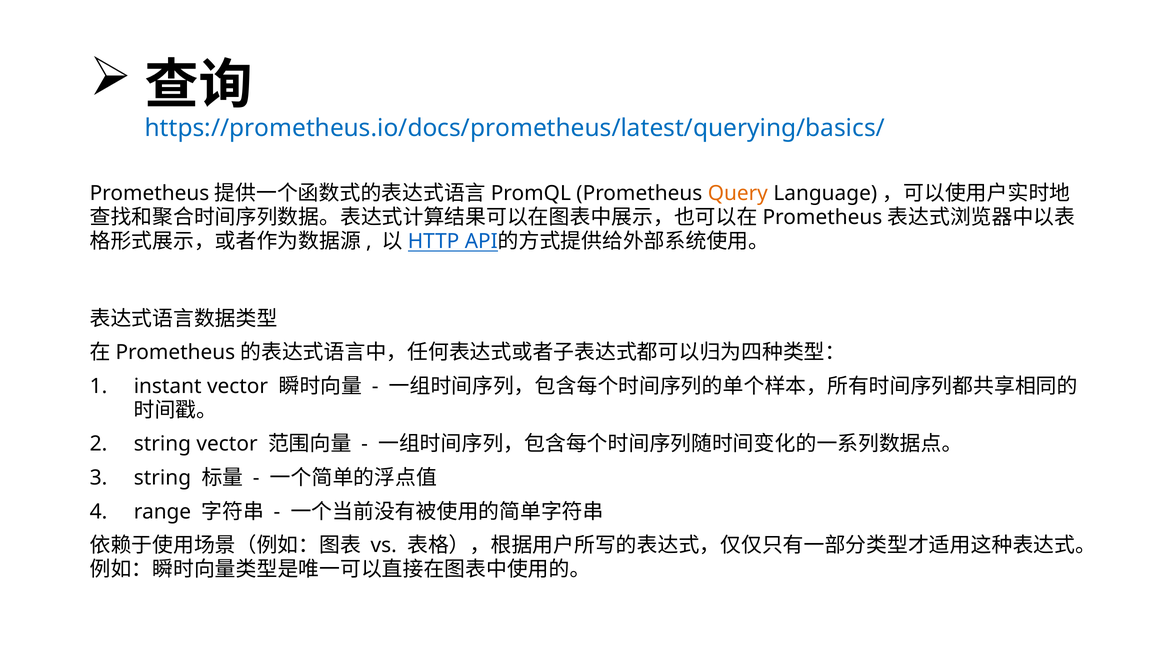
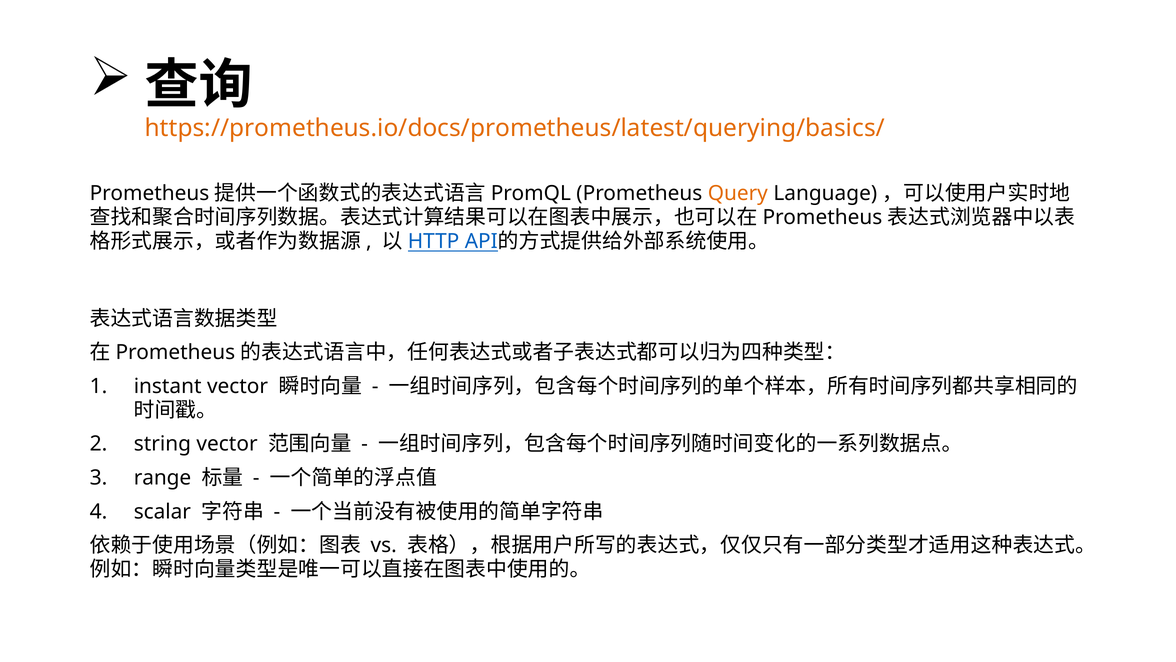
https://prometheus.io/docs/prometheus/latest/querying/basics/ colour: blue -> orange (515, 128)
string: string -> range (162, 478)
range: range -> scalar (162, 511)
